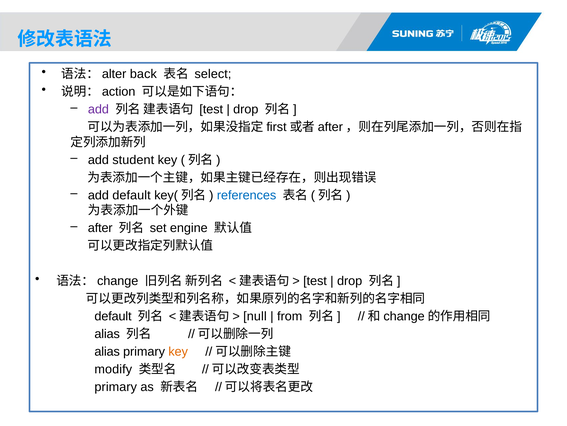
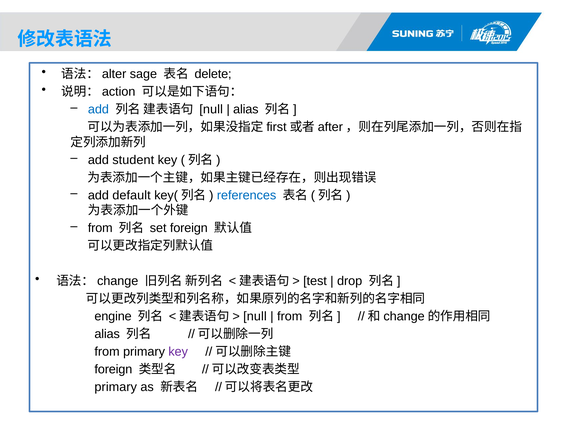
back: back -> sage (143, 74)
select: select -> delete (213, 74)
add colour: purple -> blue (98, 109)
test: test -> null (211, 109)
drop: drop -> alias (246, 109)
after: after -> from (100, 228)
set engine: engine -> foreign (189, 228)
default: default -> engine (113, 316)
alias: alias -> from (107, 351)
key colour: orange -> purple (178, 351)
modify: modify -> foreign (113, 369)
